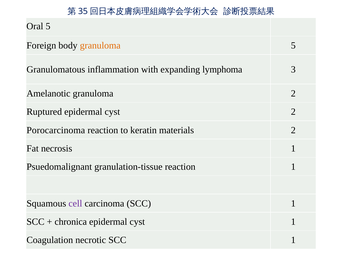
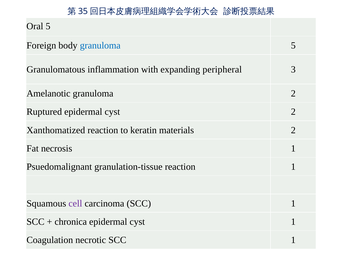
granuloma colour: orange -> blue (100, 46)
lymphoma: lymphoma -> peripheral (222, 70)
Porocarcinoma: Porocarcinoma -> Xanthomatized (56, 130)
